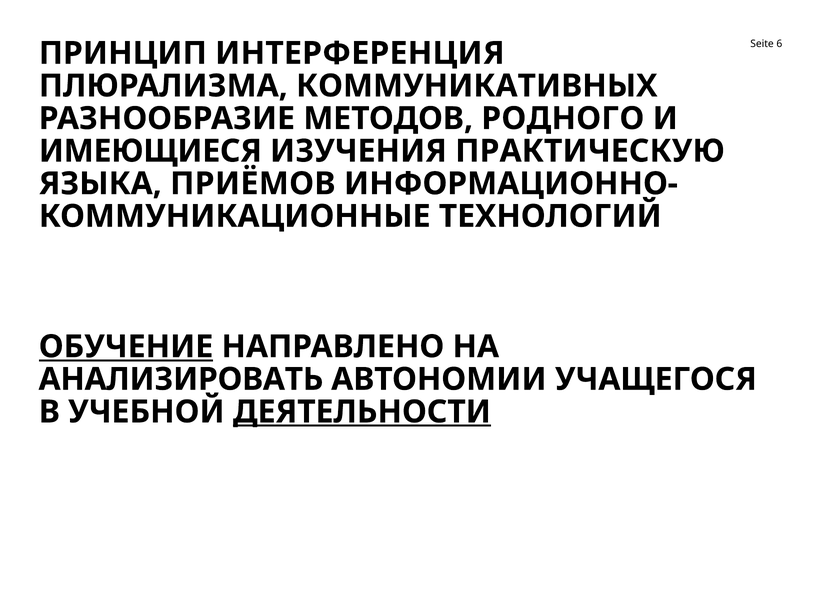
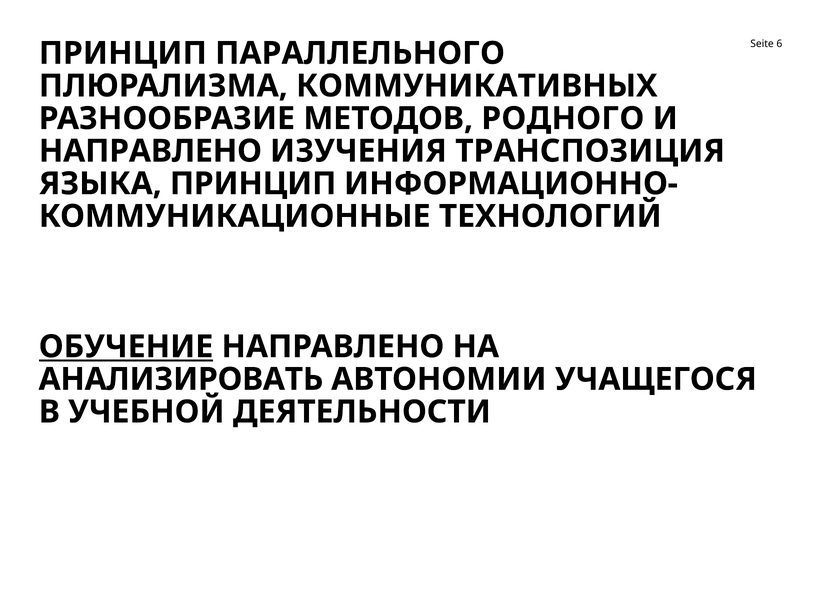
ИНТЕРФЕРЕНЦИЯ: ИНТЕРФЕРЕНЦИЯ -> ПАРАЛЛЕЛЬНОГО (360, 53)
ИМЕЮЩИЕСЯ: ИМЕЮЩИЕСЯ -> НАПРАВЛЕНО (150, 151)
ПРАКТИЧЕСКУЮ: ПРАКТИЧЕСКУЮ -> ТРАНСПОЗИЦИЯ (590, 151)
ЯЗЫКА ПРИЁМОВ: ПРИЁМОВ -> ПРИНЦИП (253, 184)
ДЕЯТЕЛЬНОСТИ underline: present -> none (362, 412)
